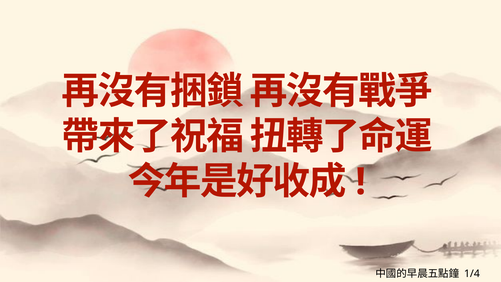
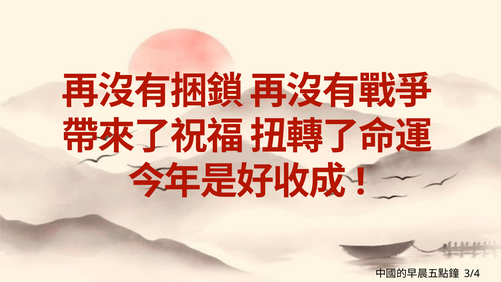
1/4: 1/4 -> 3/4 (472, 273)
